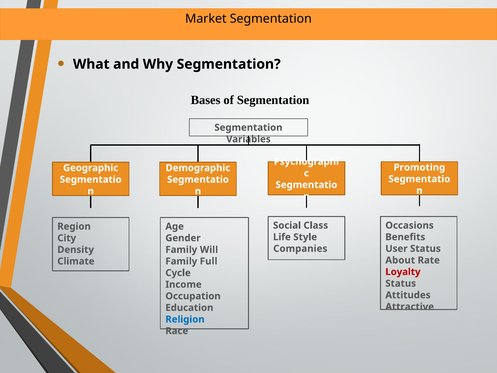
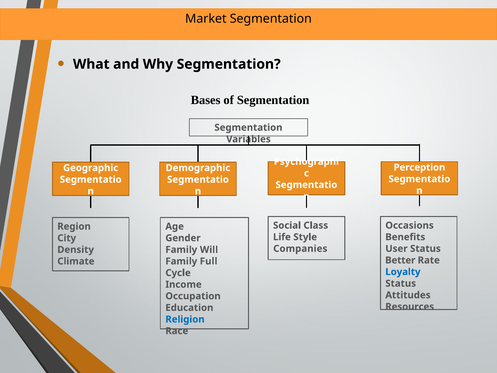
Promoting: Promoting -> Perception (419, 167)
About: About -> Better (400, 260)
Loyalty colour: red -> blue (403, 272)
Attractive: Attractive -> Resources (410, 306)
